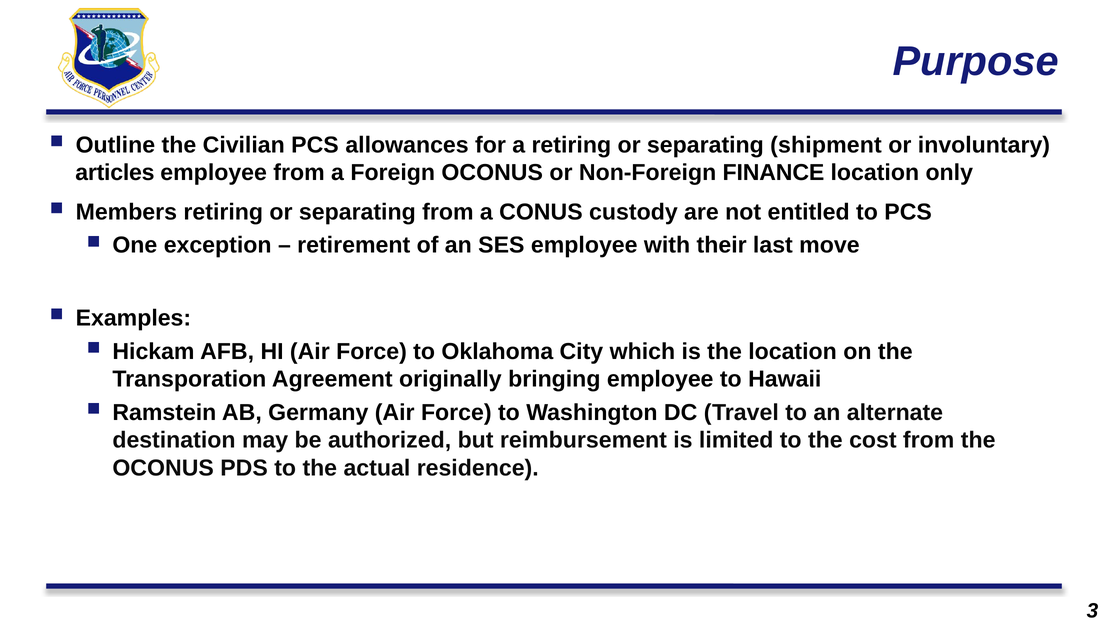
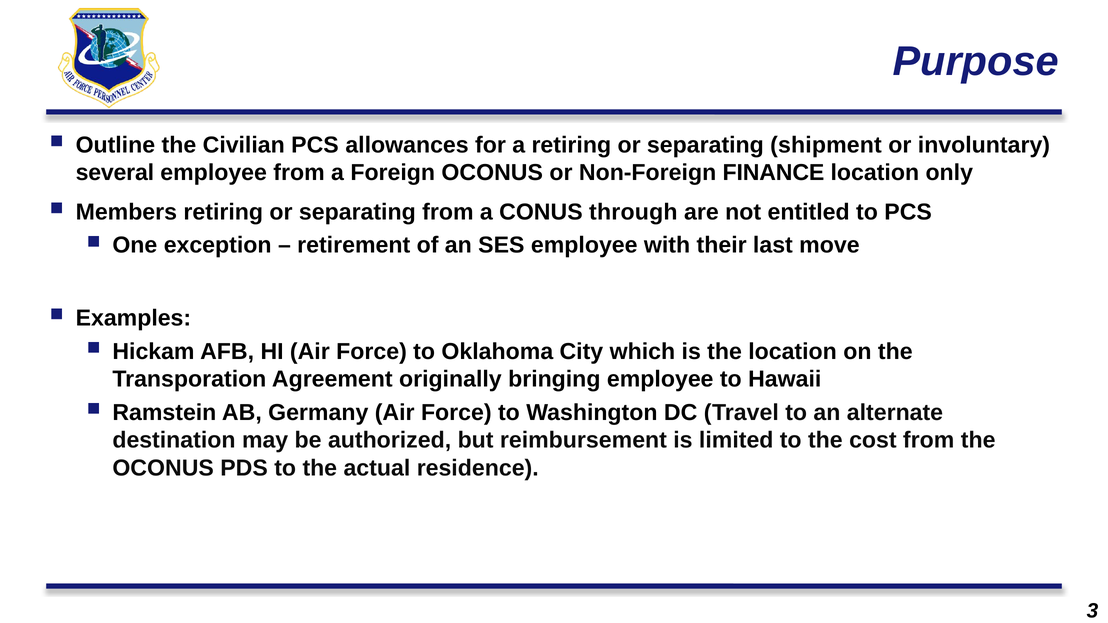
articles: articles -> several (115, 173)
custody: custody -> through (633, 212)
